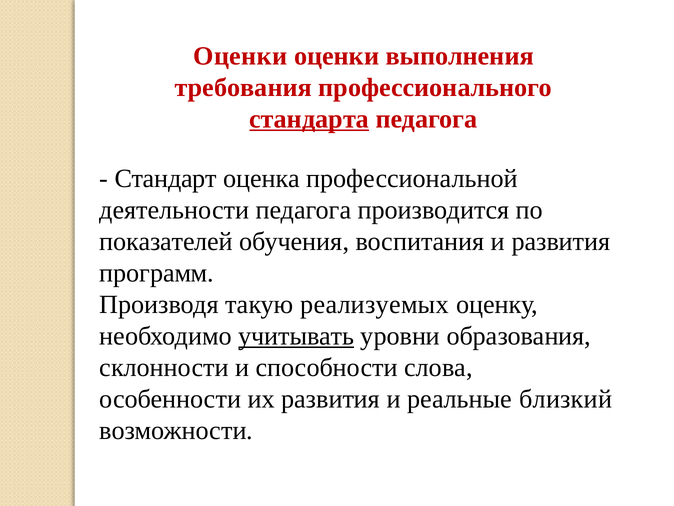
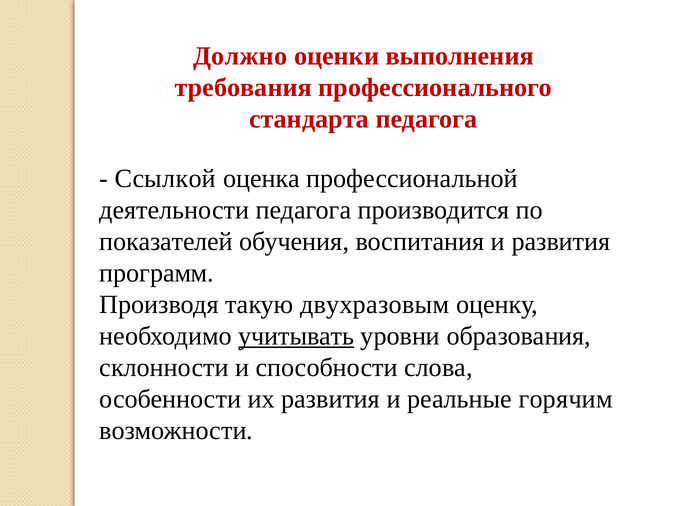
Оценки: Оценки -> Должно (240, 56)
стандарта underline: present -> none (309, 119)
Стандарт: Стандарт -> Ссылкой (165, 178)
реализуемых: реализуемых -> двухразовым (375, 304)
близкий: близкий -> горячим (566, 399)
